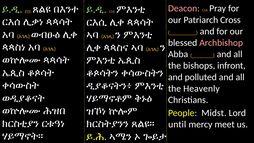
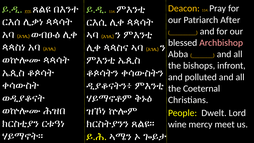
Deacon colour: pink -> yellow (184, 8)
Cross: Cross -> After (230, 20)
Heavenly: Heavenly -> Coeternal (202, 88)
Midst: Midst -> Dwelt (214, 113)
until: until -> wine (177, 124)
